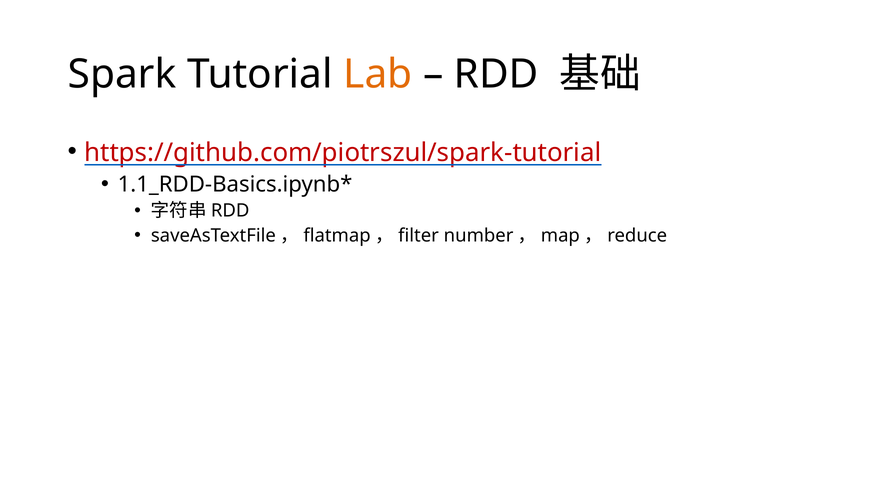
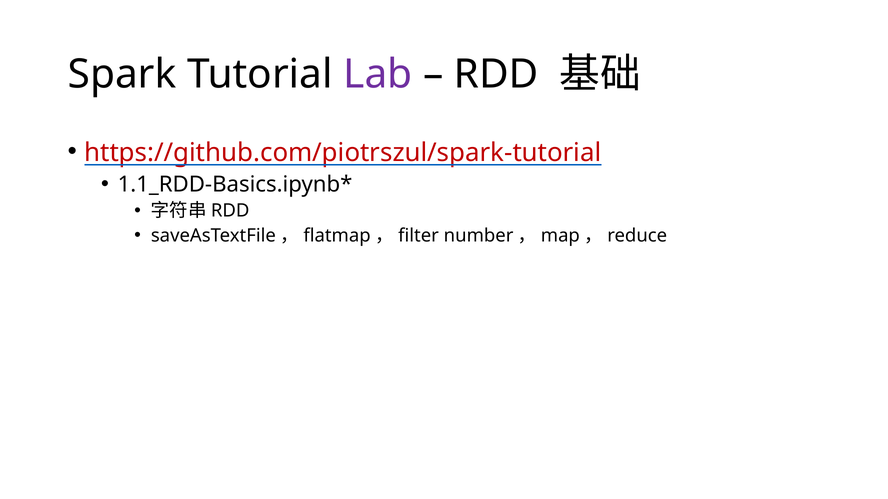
Lab colour: orange -> purple (378, 75)
